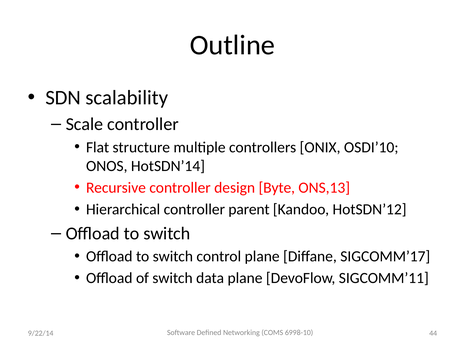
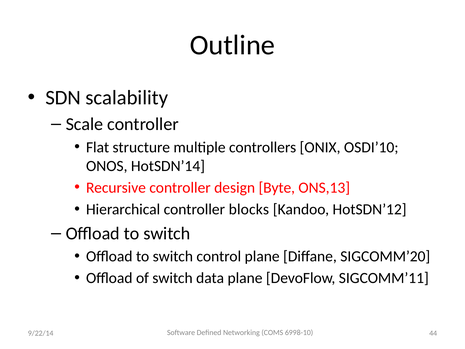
parent: parent -> blocks (249, 209)
SIGCOMM’17: SIGCOMM’17 -> SIGCOMM’20 (385, 256)
